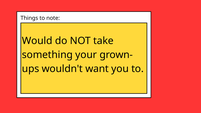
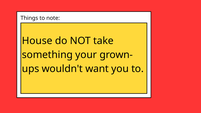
Would: Would -> House (37, 41)
